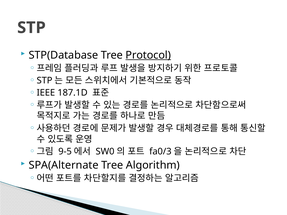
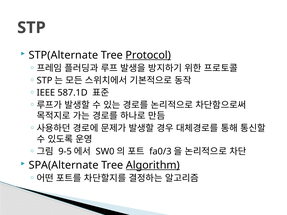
STP(Database: STP(Database -> STP(Alternate (63, 55)
187.1D: 187.1D -> 587.1D (73, 93)
Algorithm underline: none -> present (153, 165)
